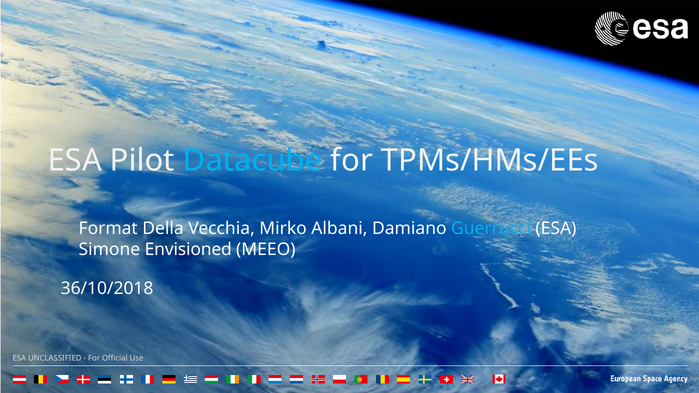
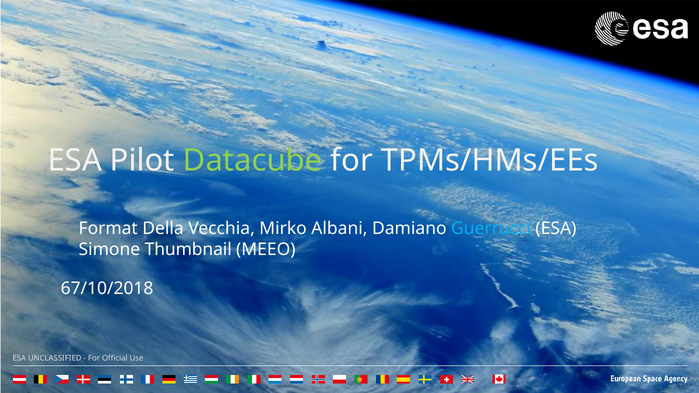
Datacube colour: light blue -> light green (253, 161)
Envisioned: Envisioned -> Thumbnail (188, 250)
36/10/2018: 36/10/2018 -> 67/10/2018 (107, 289)
